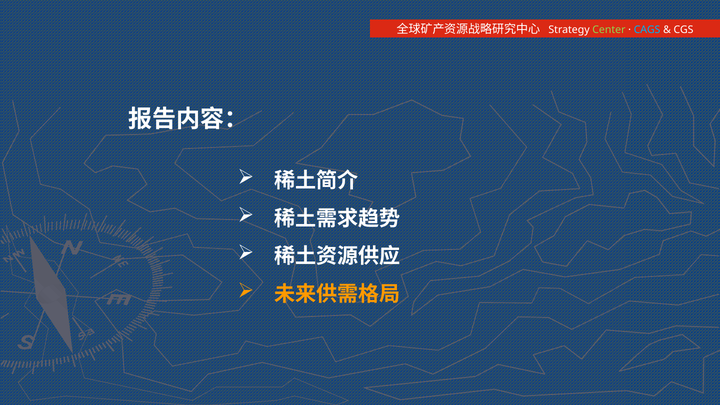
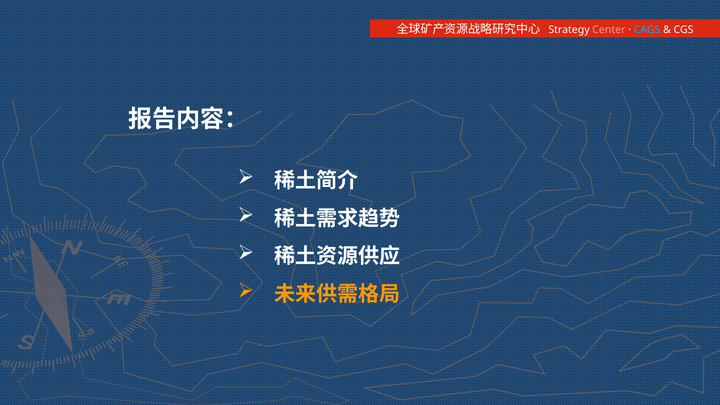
Center colour: light green -> pink (609, 30)
